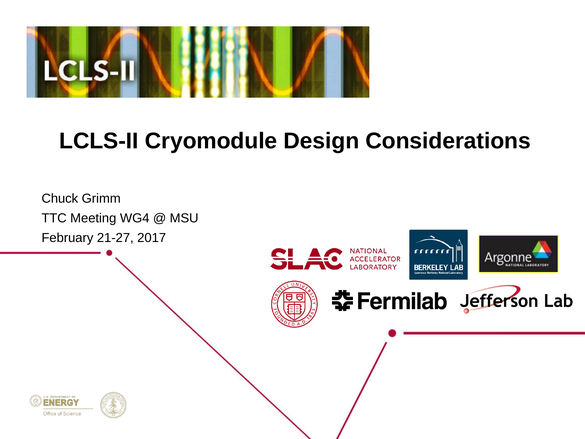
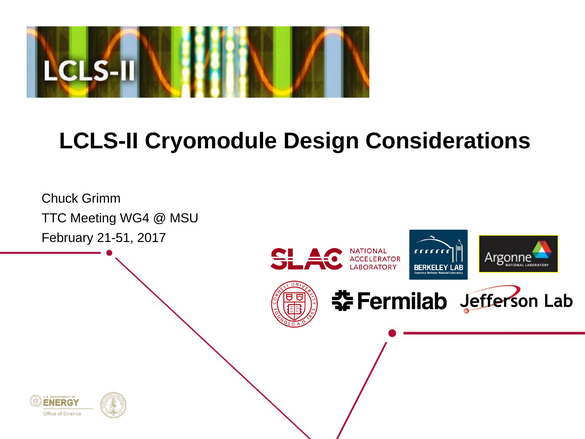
21-27: 21-27 -> 21-51 (115, 238)
